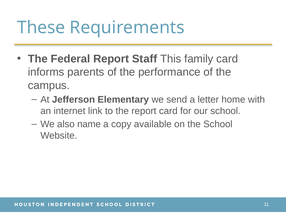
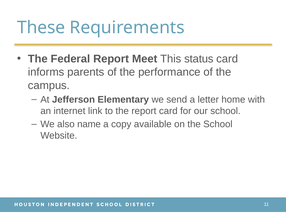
Staff: Staff -> Meet (145, 59)
family: family -> status (199, 59)
